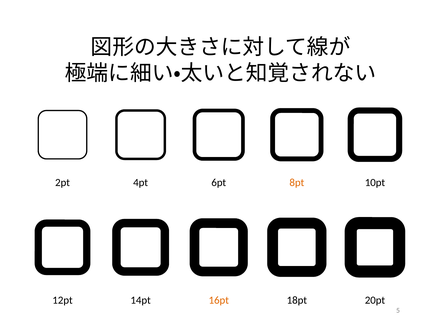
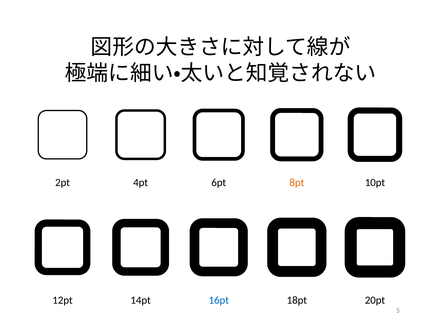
16pt colour: orange -> blue (219, 301)
